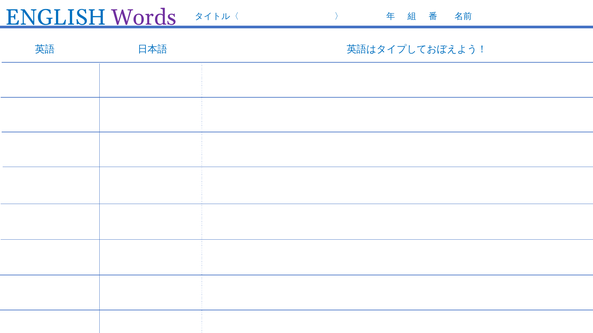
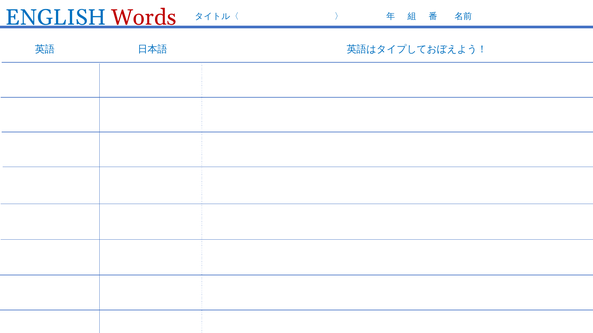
Words colour: purple -> red (144, 18)
